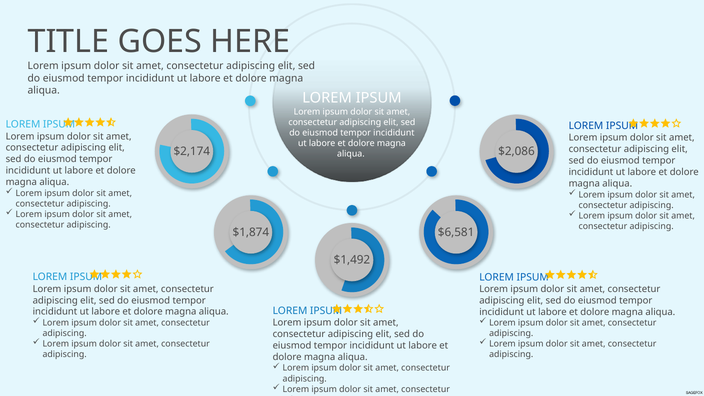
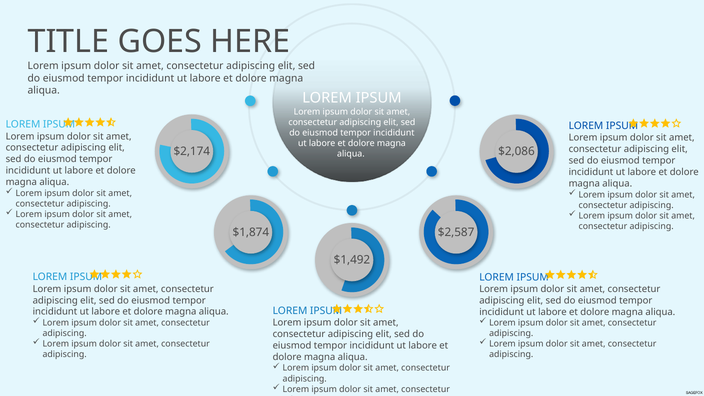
$6,581: $6,581 -> $2,587 (456, 232)
